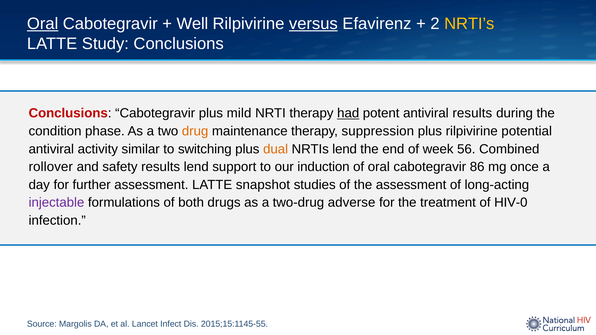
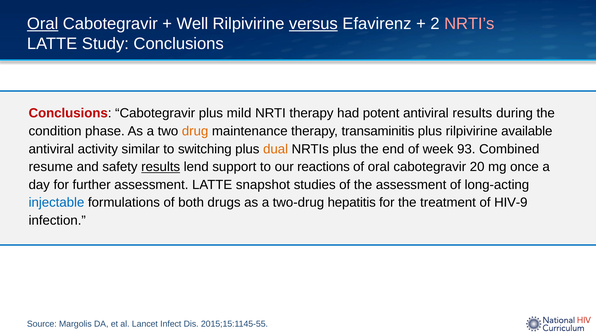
NRTI’s colour: yellow -> pink (469, 24)
had underline: present -> none (348, 113)
suppression: suppression -> transaminitis (378, 131)
potential: potential -> available (527, 131)
NRTIs lend: lend -> plus (345, 149)
56: 56 -> 93 (466, 149)
rollover: rollover -> resume (51, 167)
results underline: none -> present (161, 167)
induction: induction -> reactions (324, 167)
86: 86 -> 20 (477, 167)
injectable colour: purple -> blue (56, 203)
adverse: adverse -> hepatitis (352, 203)
HIV-0: HIV-0 -> HIV-9 (511, 203)
